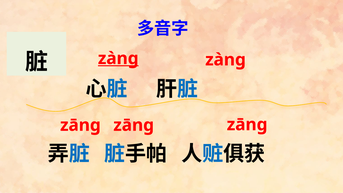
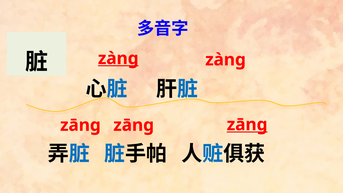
zāng underline: none -> present (247, 125)
